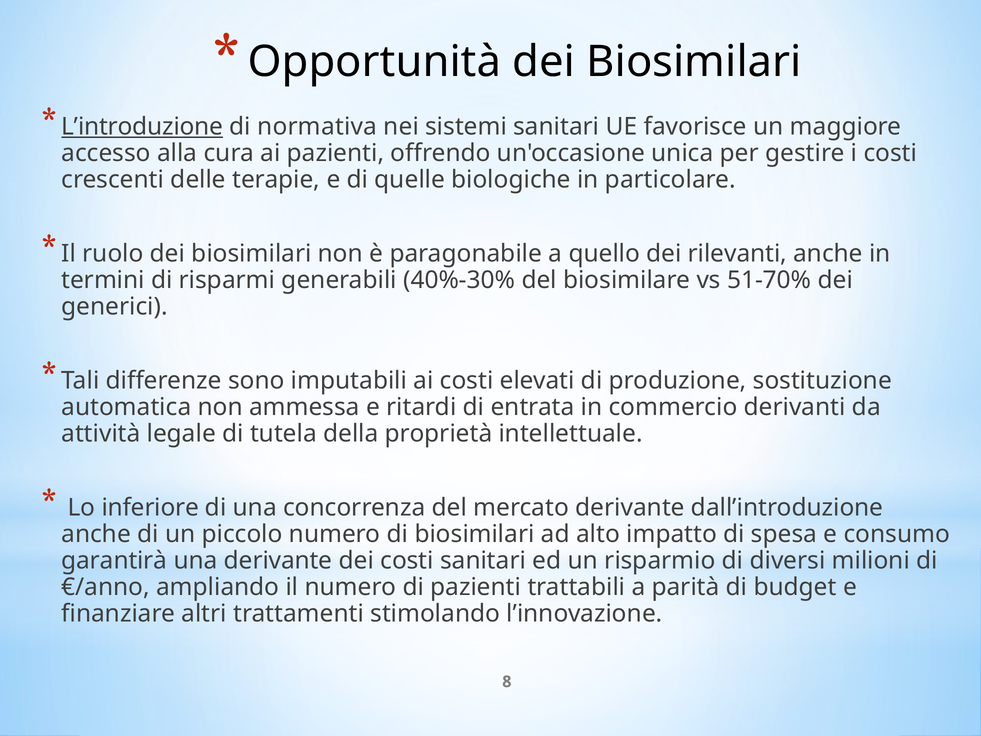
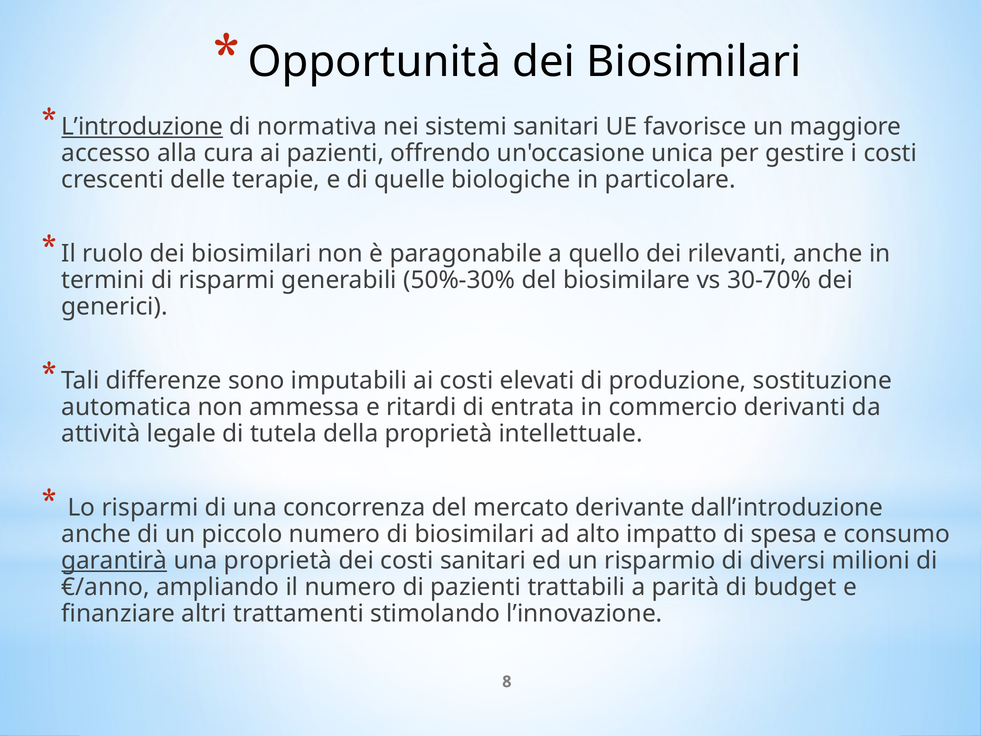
40%-30%: 40%-30% -> 50%-30% (459, 280)
51-70%: 51-70% -> 30-70% (769, 280)
Lo inferiore: inferiore -> risparmi (150, 508)
garantirà underline: none -> present (114, 561)
una derivante: derivante -> proprietà (278, 561)
